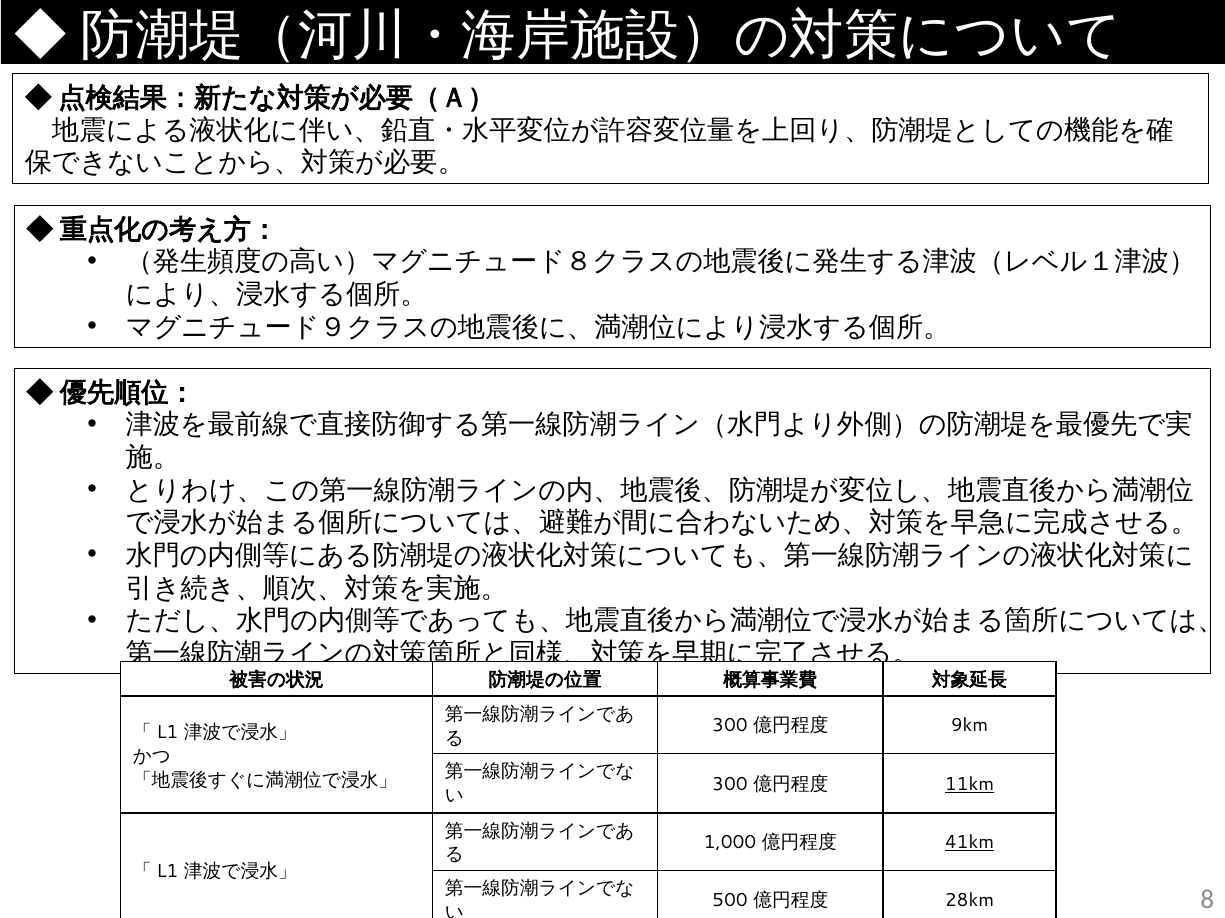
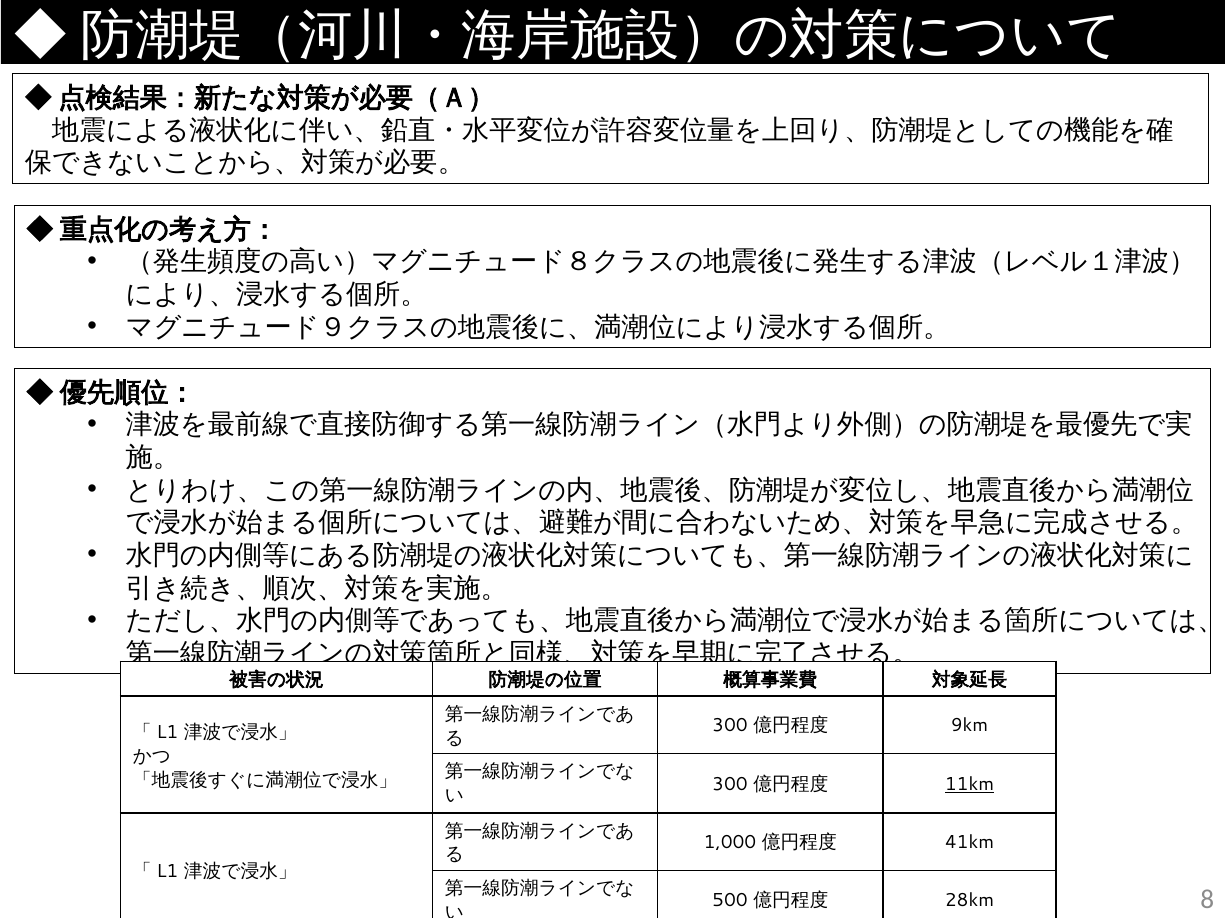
41km underline: present -> none (969, 843)
